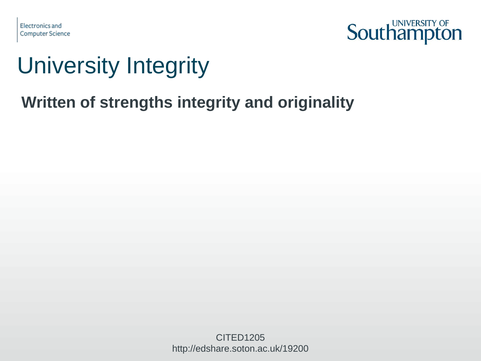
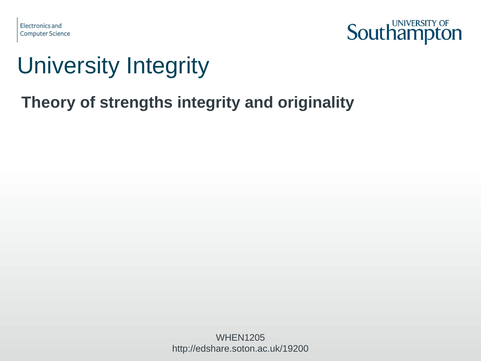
Written: Written -> Theory (48, 103)
CITED1205: CITED1205 -> WHEN1205 (240, 337)
